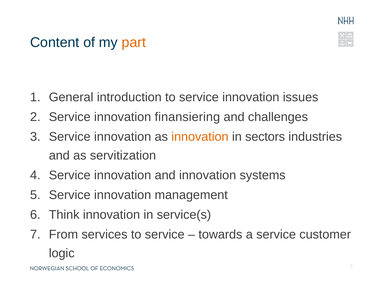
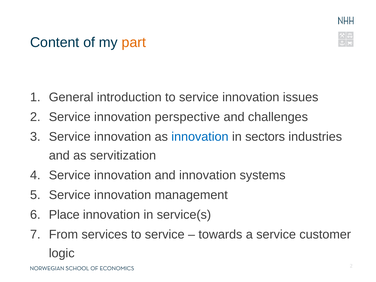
finansiering: finansiering -> perspective (187, 117)
innovation colour: orange -> blue (200, 137)
Think: Think -> Place (64, 215)
